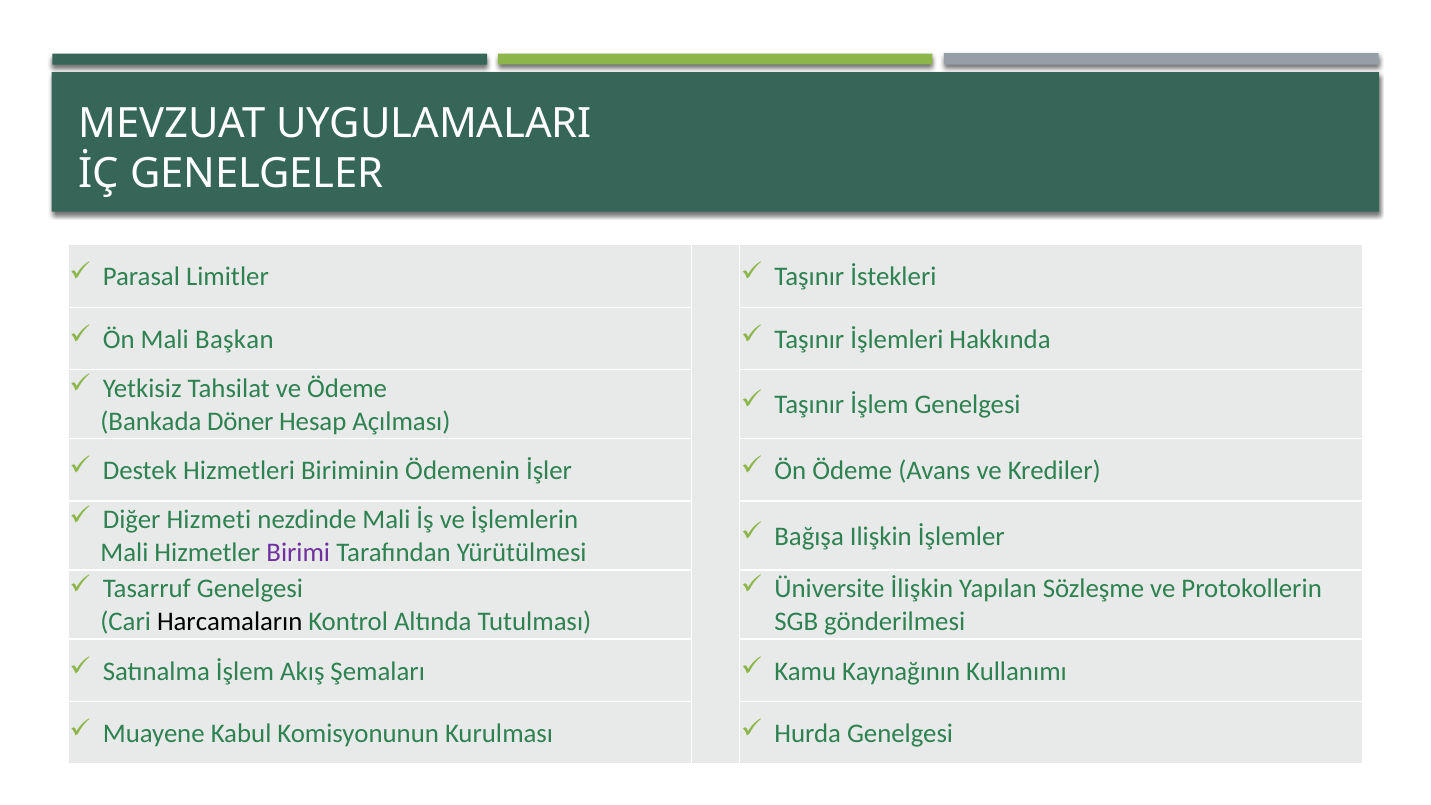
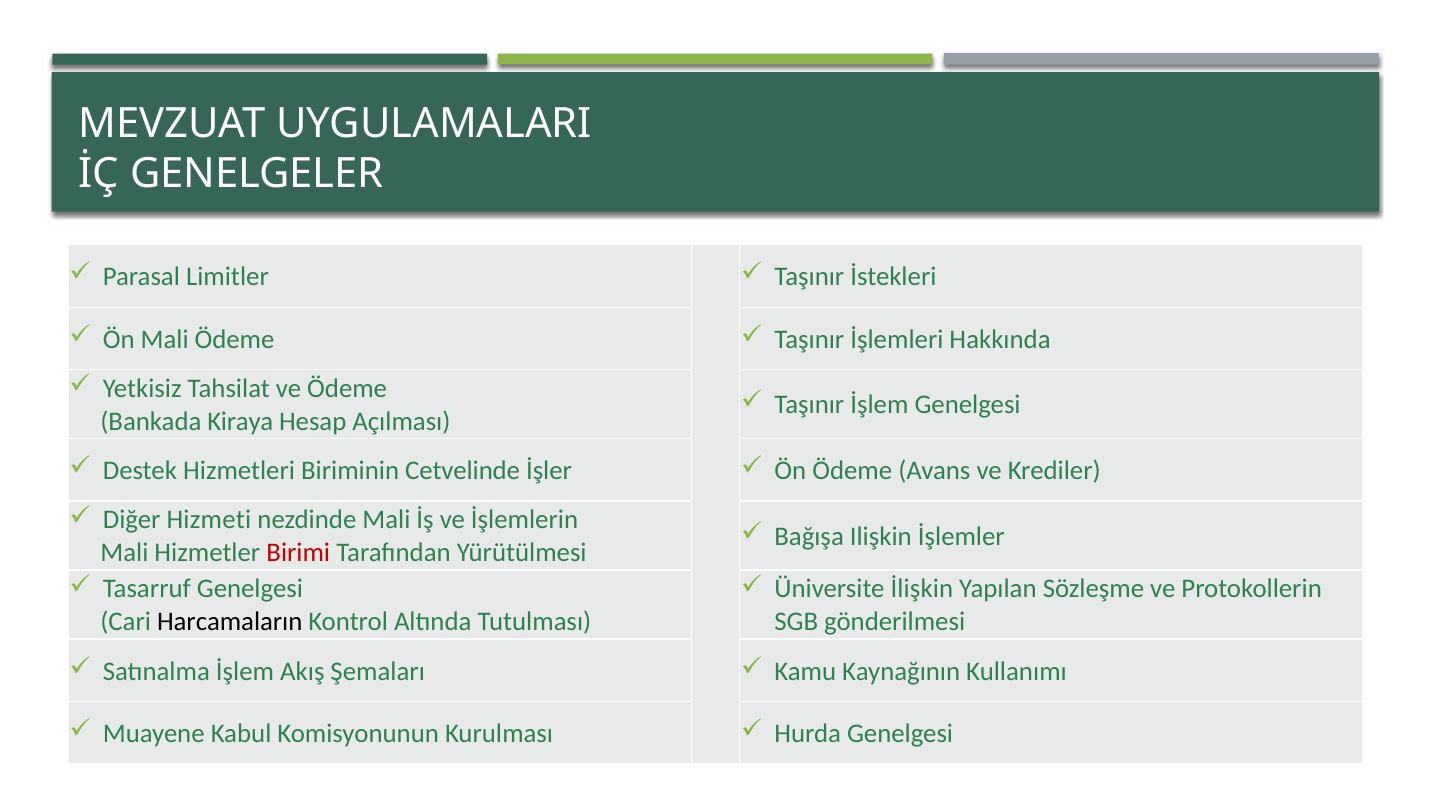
Mali Başkan: Başkan -> Ödeme (235, 339)
Döner: Döner -> Kiraya (240, 421)
Ödemenin: Ödemenin -> Cetvelinde (463, 471)
Birimi colour: purple -> red (298, 553)
